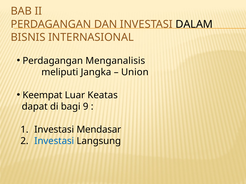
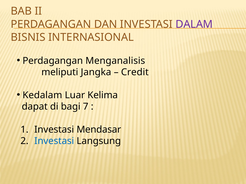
DALAM colour: black -> purple (194, 24)
Union: Union -> Credit (135, 72)
Keempat: Keempat -> Kedalam (42, 95)
Keatas: Keatas -> Kelima (103, 95)
9: 9 -> 7 (86, 107)
